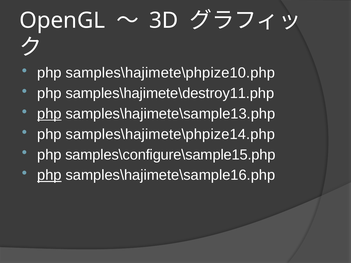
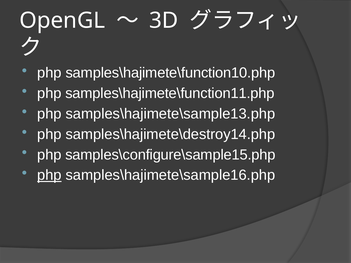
samples\hajimete\phpize10.php: samples\hajimete\phpize10.php -> samples\hajimete\function10.php (170, 73)
samples\hajimete\destroy11.php: samples\hajimete\destroy11.php -> samples\hajimete\function11.php (170, 93)
php underline: present -> none (49, 114)
samples\hajimete\phpize14.php: samples\hajimete\phpize14.php -> samples\hajimete\destroy14.php (170, 134)
